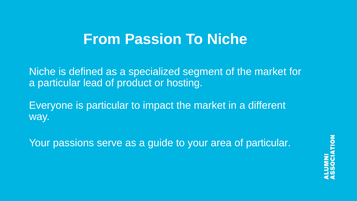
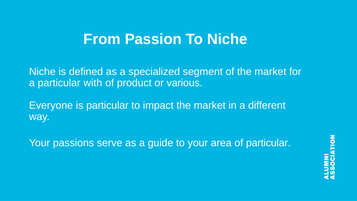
lead: lead -> with (93, 83)
hosting: hosting -> various (185, 83)
